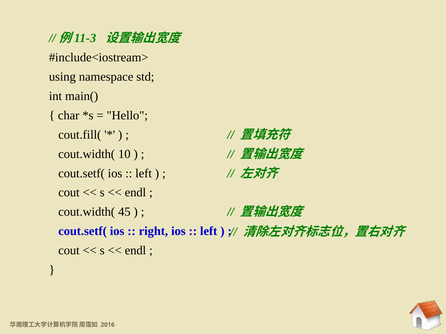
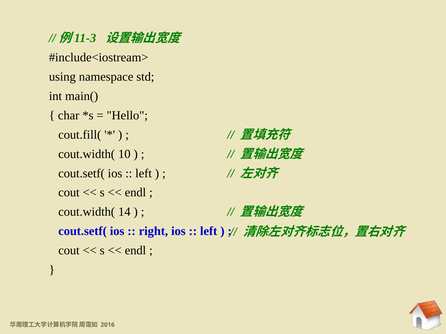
45: 45 -> 14 (124, 212)
